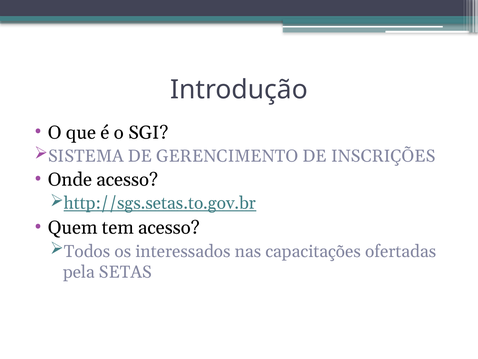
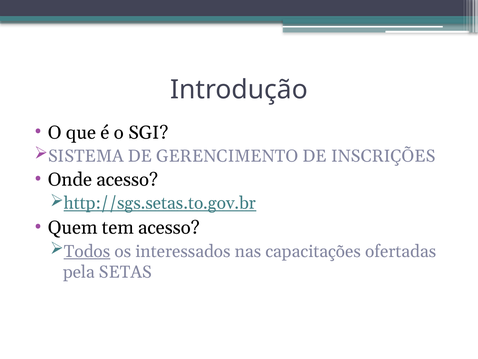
Todos underline: none -> present (87, 251)
